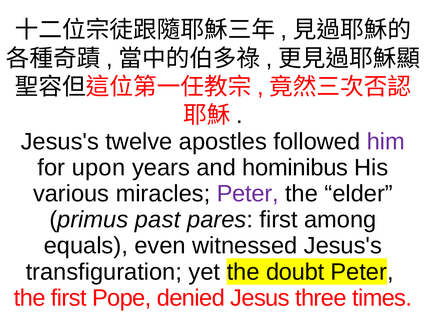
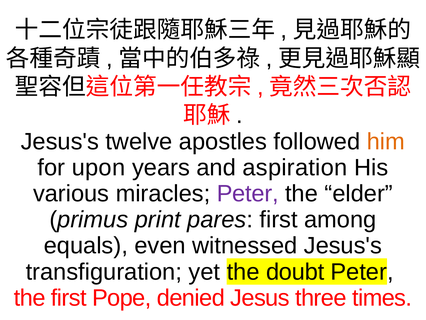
him colour: purple -> orange (386, 141)
hominibus: hominibus -> aspiration (295, 167)
past: past -> print (158, 219)
